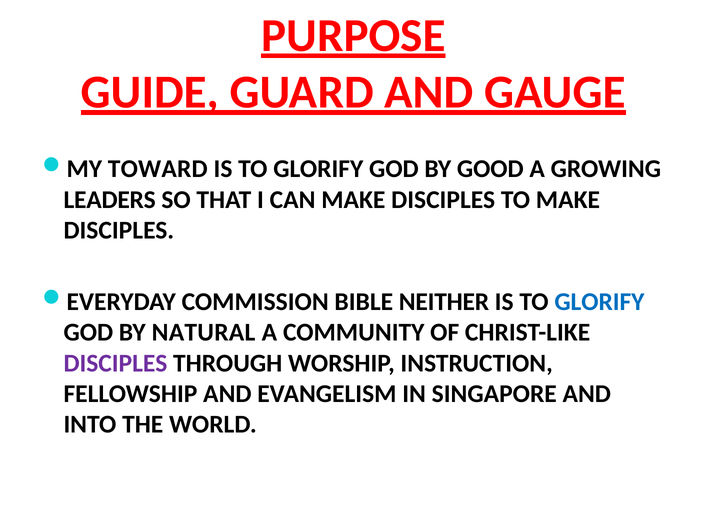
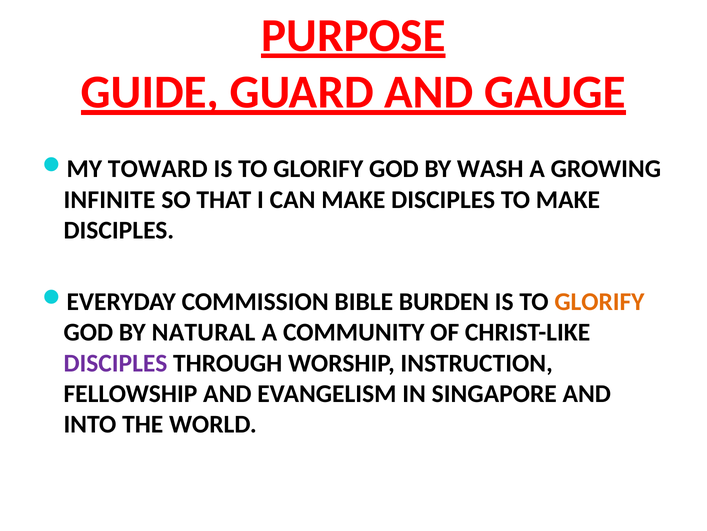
GOOD: GOOD -> WASH (490, 169)
LEADERS: LEADERS -> INFINITE (109, 199)
NEITHER: NEITHER -> BURDEN (444, 301)
GLORIFY colour: blue -> orange (599, 301)
